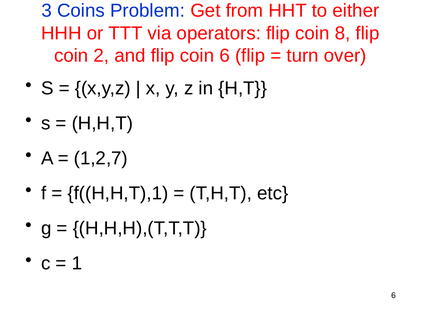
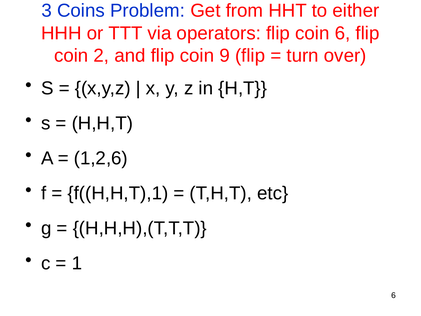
coin 8: 8 -> 6 (343, 33)
coin 6: 6 -> 9 (225, 56)
1,2,7: 1,2,7 -> 1,2,6 (101, 158)
